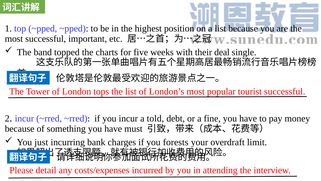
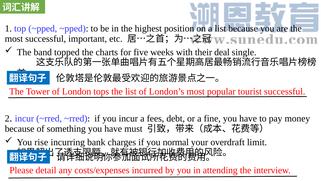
told: told -> fees (155, 118)
just: just -> rise (41, 142)
forests: forests -> normal (176, 142)
